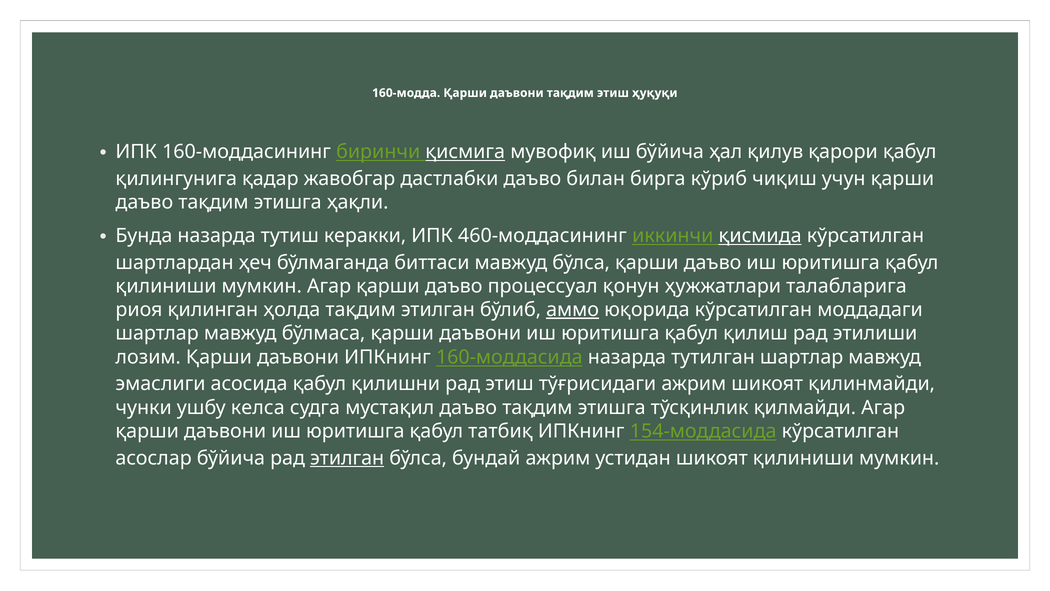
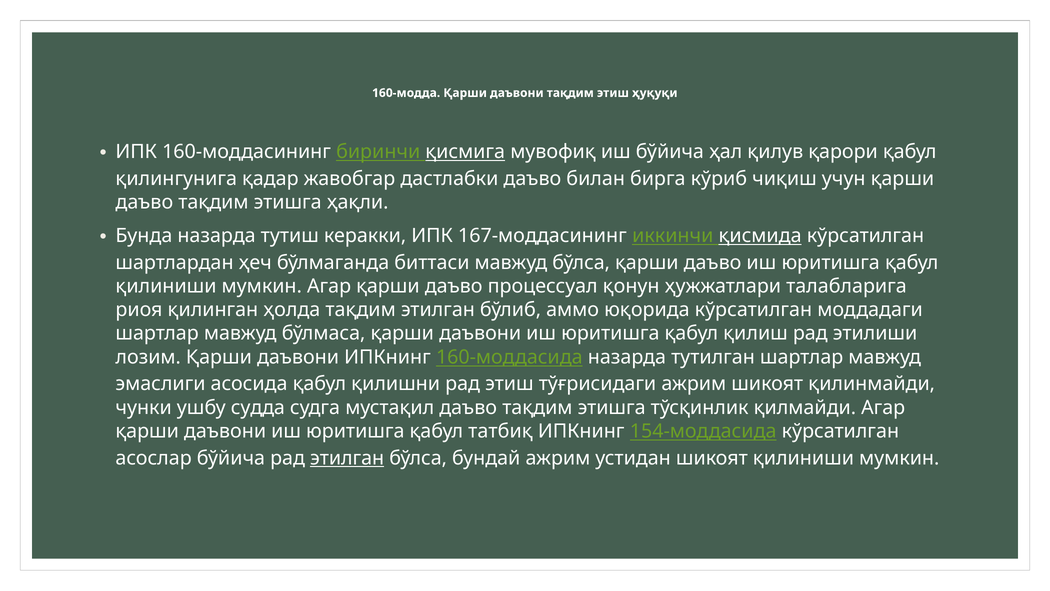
460-моддасининг: 460-моддасининг -> 167-моддасининг (542, 236)
аммо underline: present -> none (573, 310)
келса: келса -> судда (258, 407)
